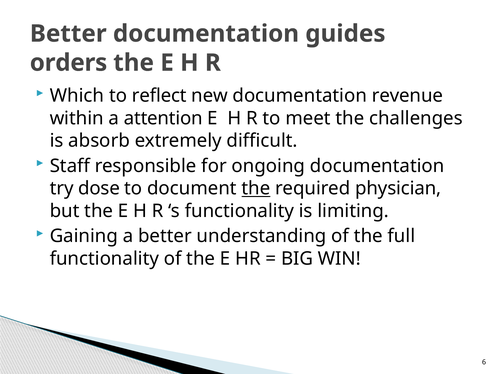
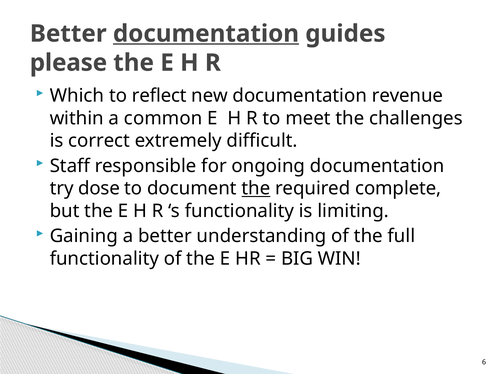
documentation underline: none -> present (206, 34)
orders: orders -> please (68, 63)
attention: attention -> common (163, 118)
absorb: absorb -> correct (99, 141)
physician: physician -> complete (398, 188)
